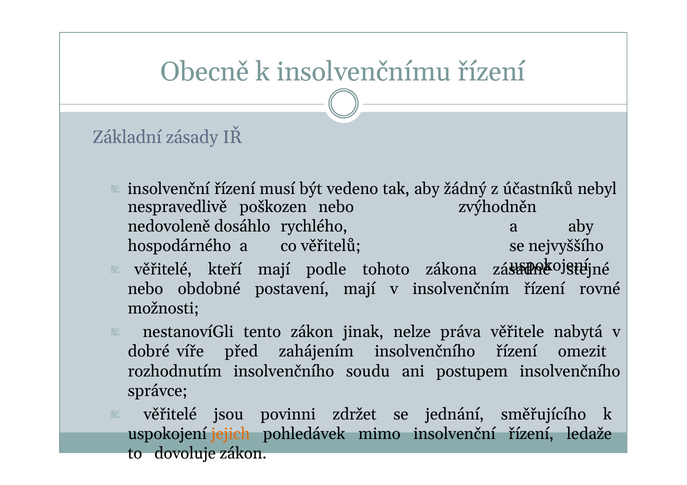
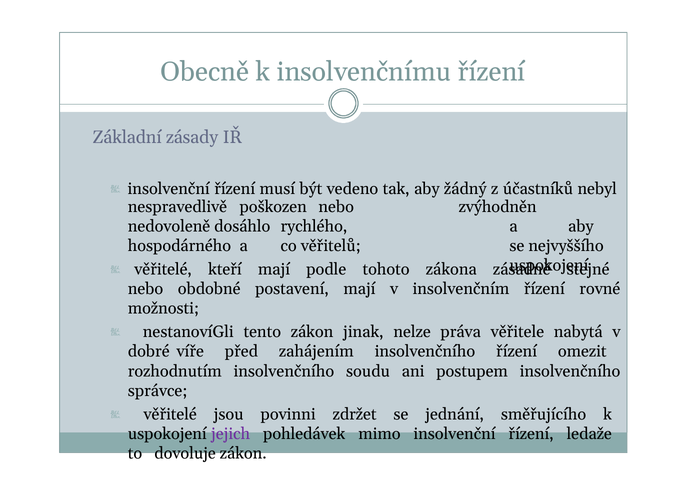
jejich colour: orange -> purple (231, 434)
